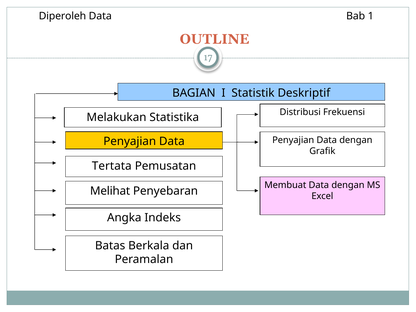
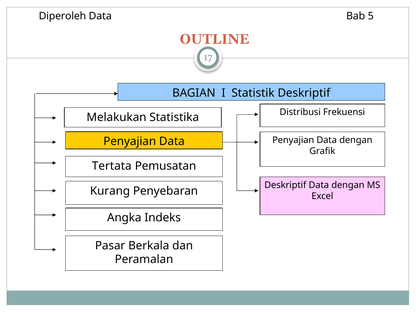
1: 1 -> 5 (371, 16)
Membuat: Membuat -> Deskriptif (285, 185)
Melihat: Melihat -> Kurang (110, 191)
Batas: Batas -> Pasar (110, 246)
